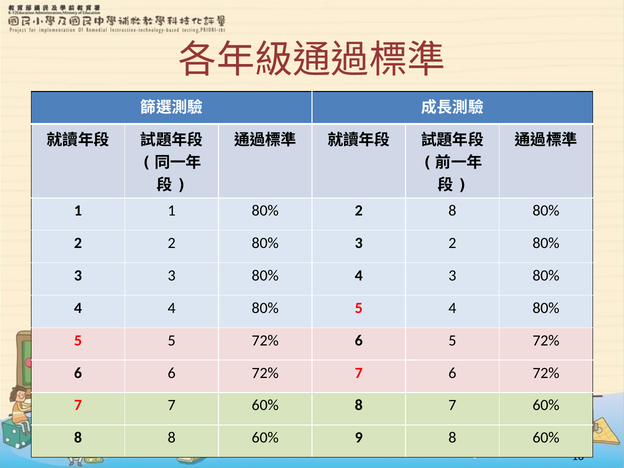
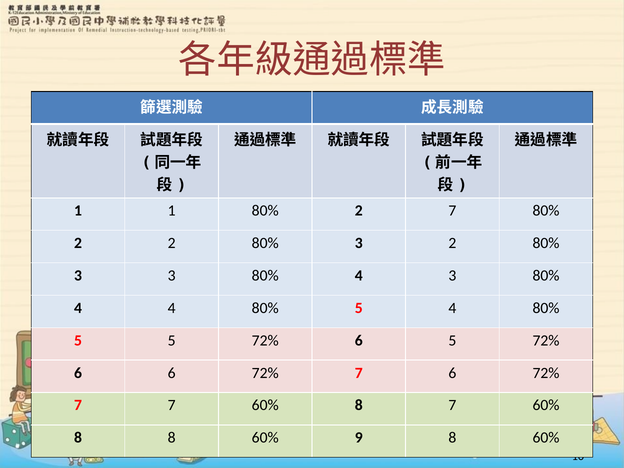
2 8: 8 -> 7 (452, 211)
